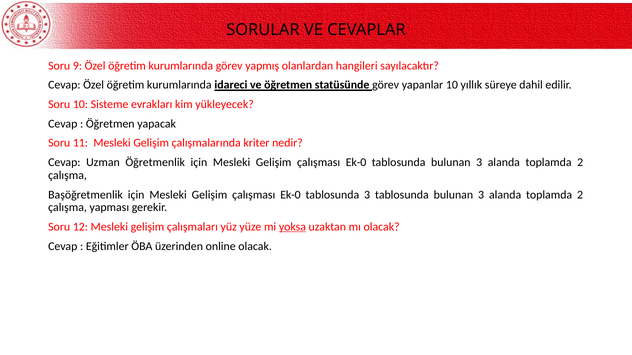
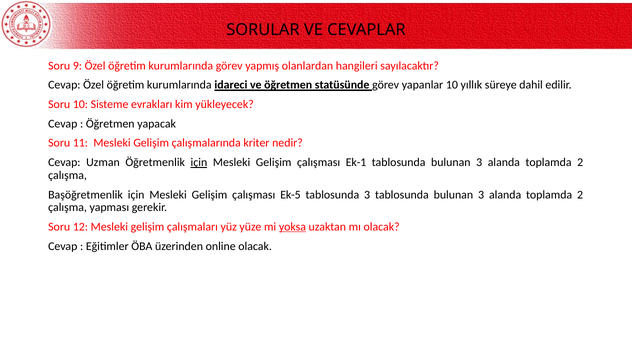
için underline: none -> present (199, 163)
Ek-0: Ek-0 -> Ek-1 (356, 163)
Ek-0: Ek-0 -> Ek-5 (290, 195)
